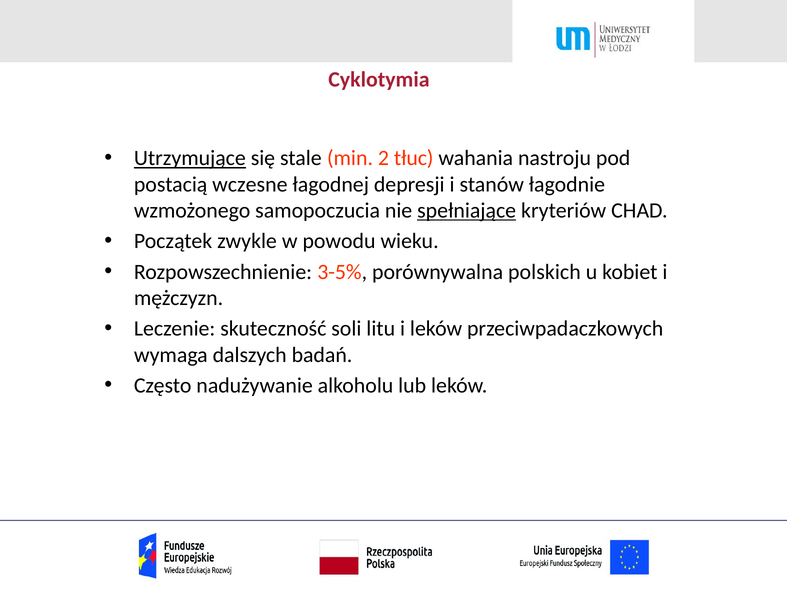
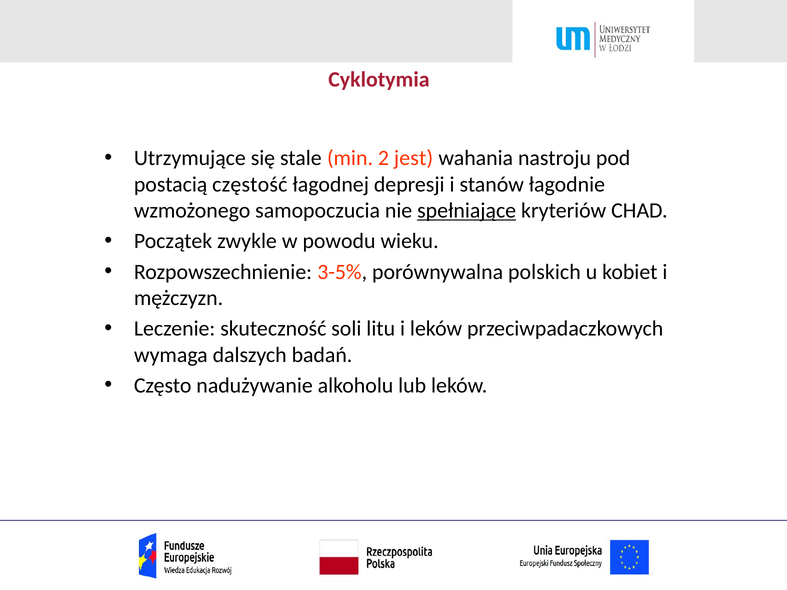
Utrzymujące underline: present -> none (190, 158)
tłuc: tłuc -> jest (414, 158)
wczesne: wczesne -> częstość (250, 185)
